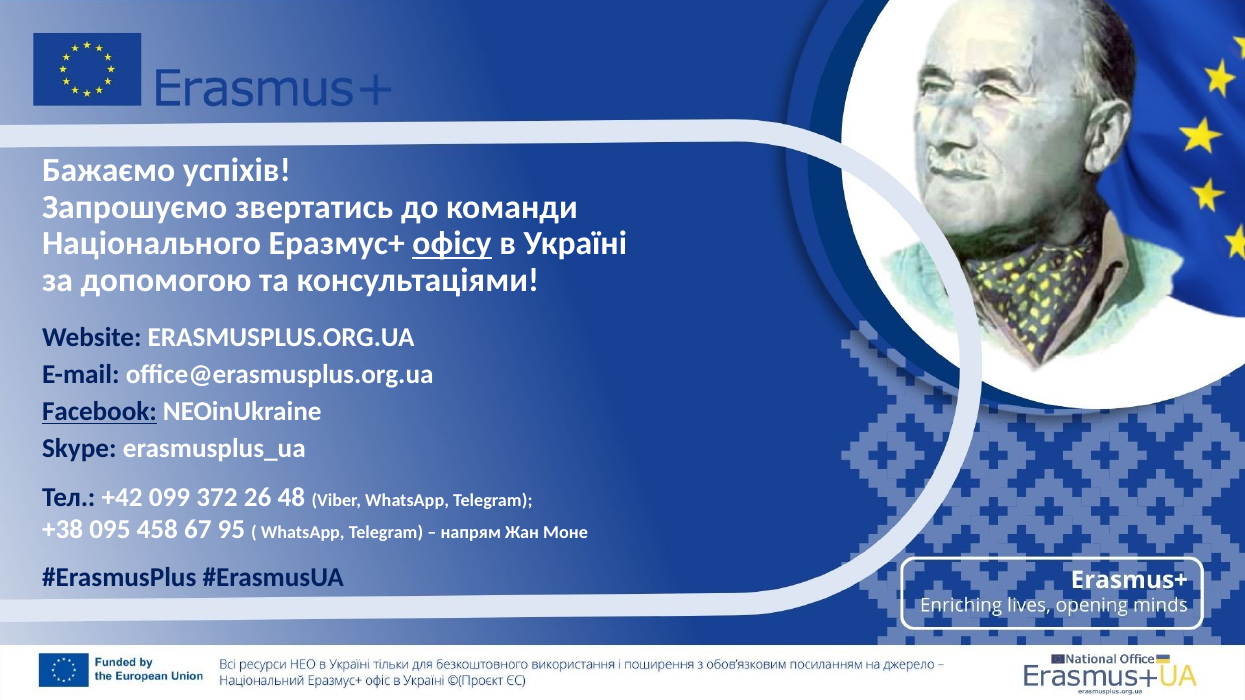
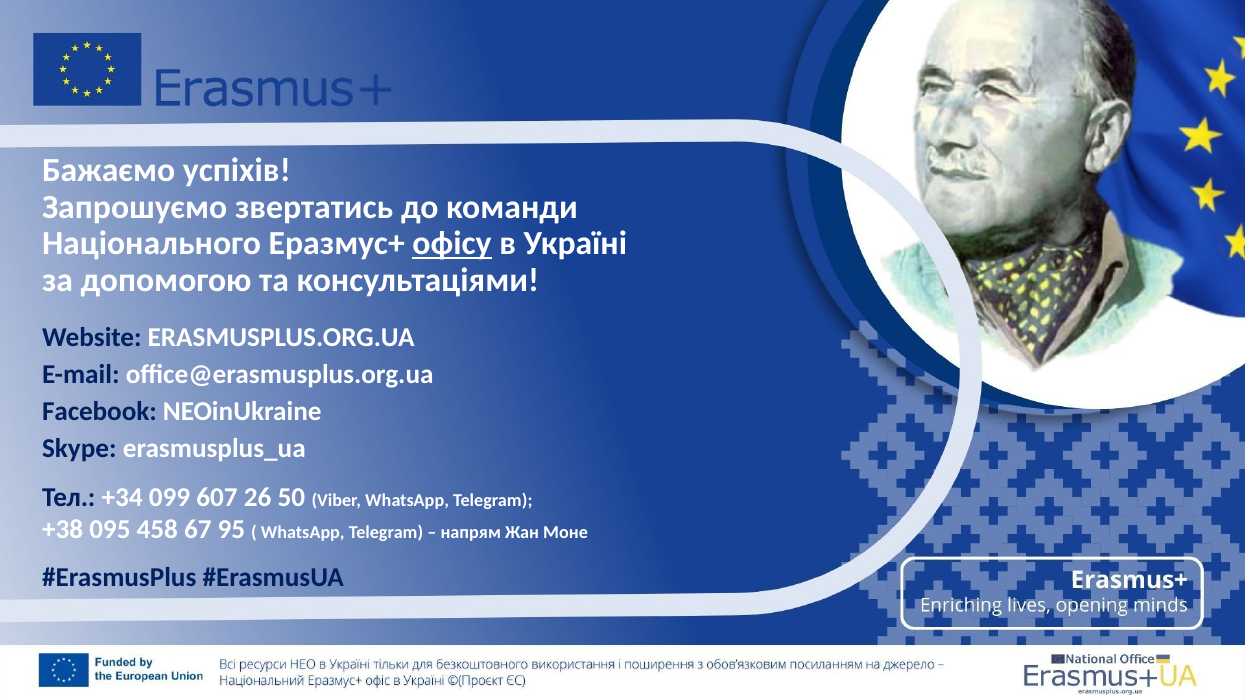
Facebook underline: present -> none (99, 412)
+42: +42 -> +34 (122, 497)
372: 372 -> 607 (217, 497)
48: 48 -> 50 (291, 497)
